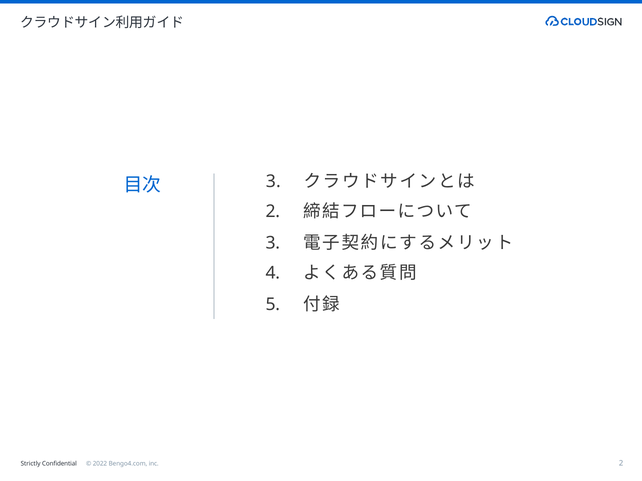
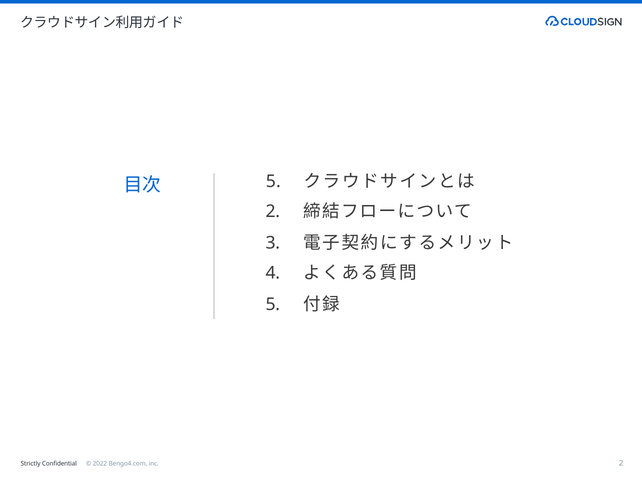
3: 3 -> 5 (273, 182)
